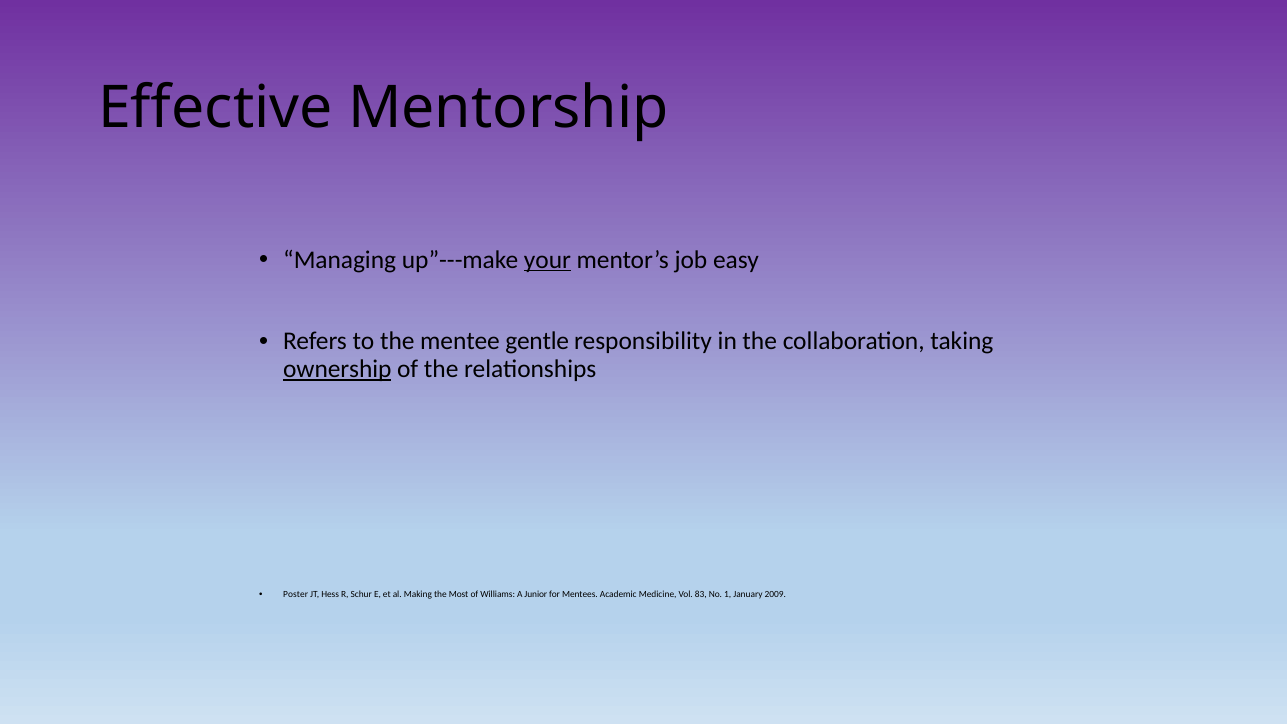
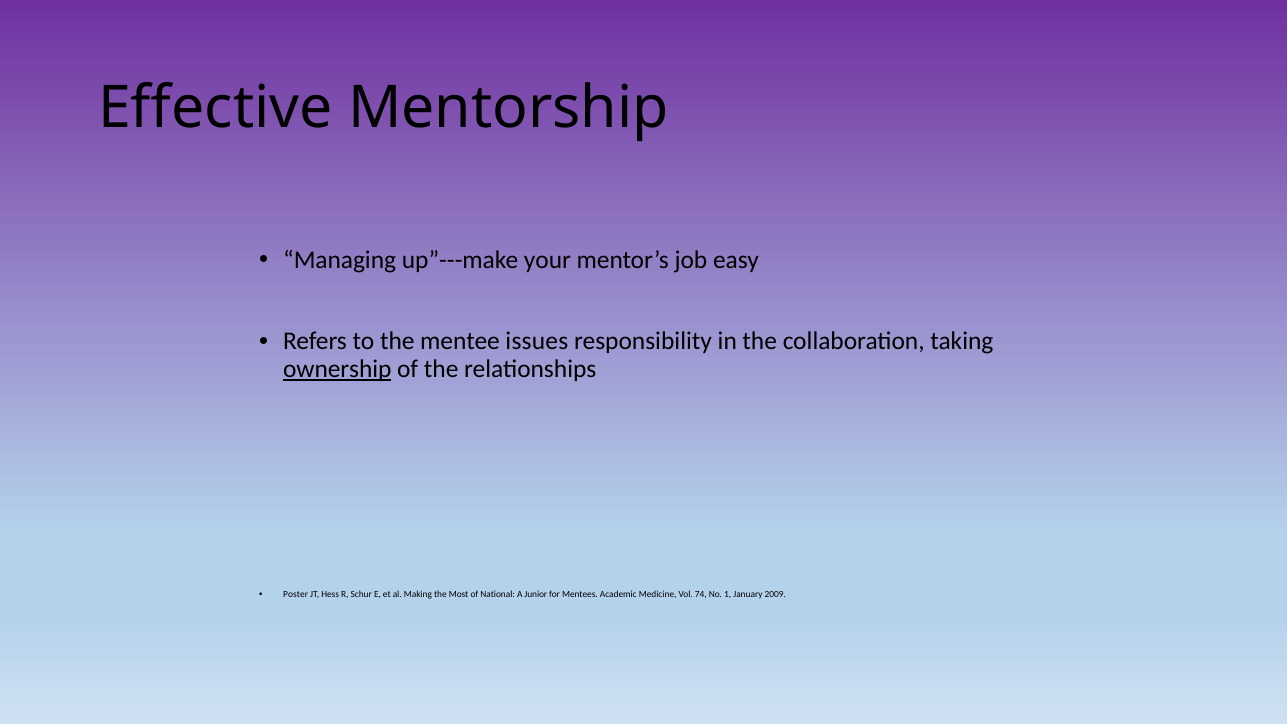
your underline: present -> none (547, 260)
gentle: gentle -> issues (537, 342)
Williams: Williams -> National (498, 595)
83: 83 -> 74 (701, 595)
